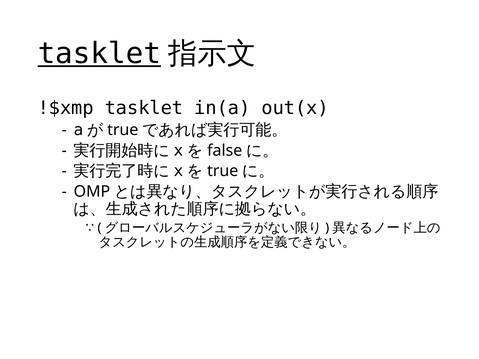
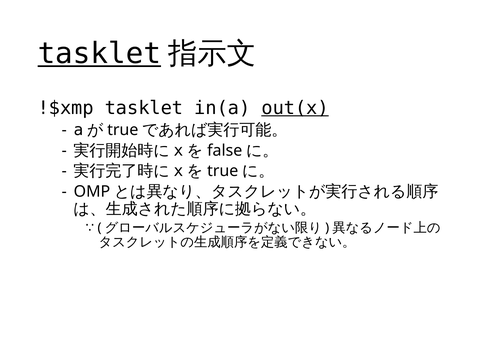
out(x underline: none -> present (295, 108)
